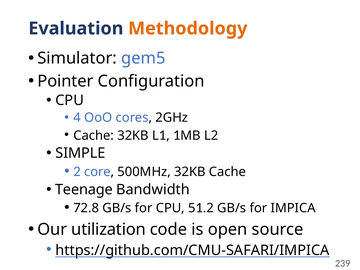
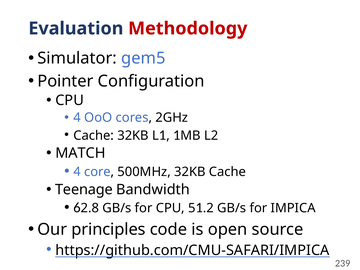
Methodology colour: orange -> red (188, 28)
SIMPLE: SIMPLE -> MATCH (80, 153)
2: 2 -> 4 (77, 171)
7: 7 -> 6 (77, 208)
utilization: utilization -> principles (109, 229)
